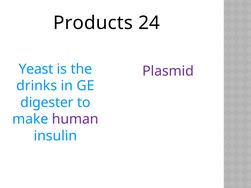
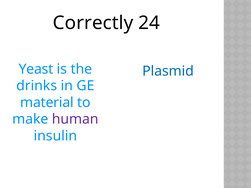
Products: Products -> Correctly (93, 23)
Plasmid colour: purple -> blue (168, 71)
digester: digester -> material (47, 103)
